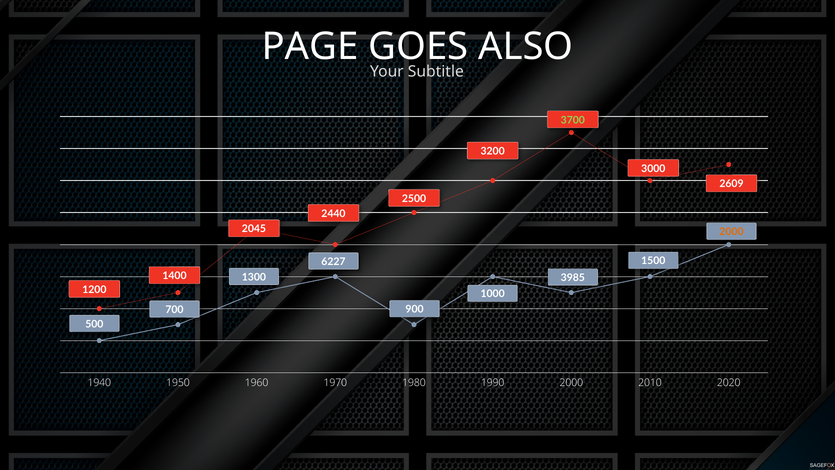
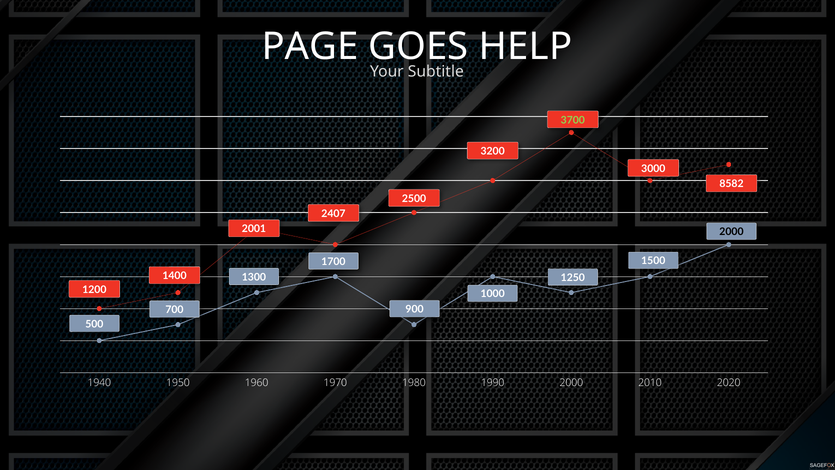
ALSO: ALSO -> HELP (526, 46)
2609: 2609 -> 8582 (731, 184)
2440: 2440 -> 2407 (333, 213)
2045: 2045 -> 2001 (254, 229)
2000 colour: orange -> black (731, 232)
6227: 6227 -> 1700 (333, 261)
3985: 3985 -> 1250 (573, 278)
